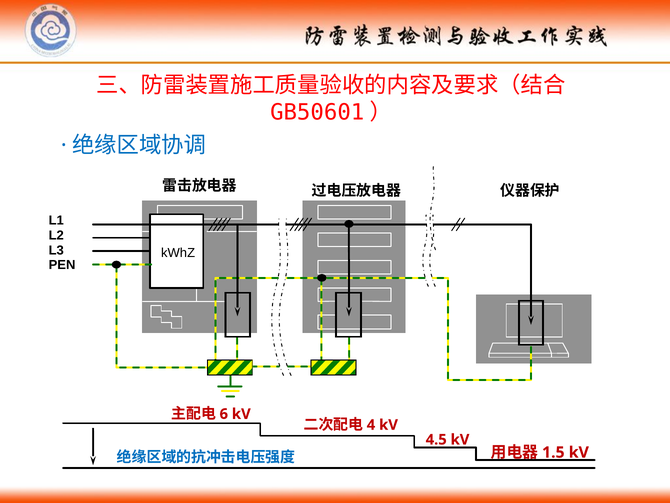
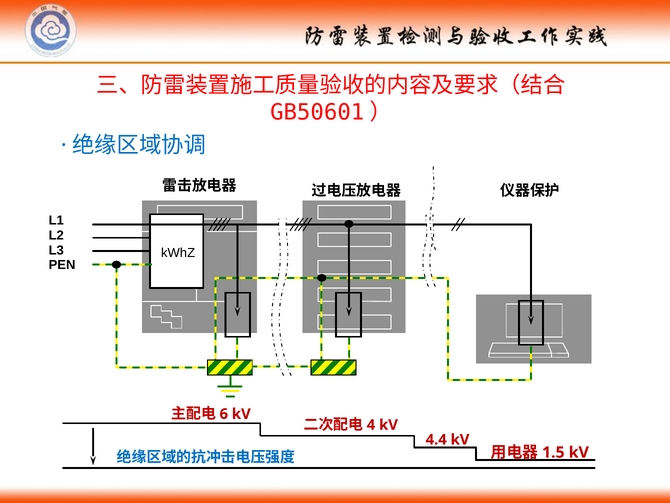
4.5: 4.5 -> 4.4 (436, 439)
